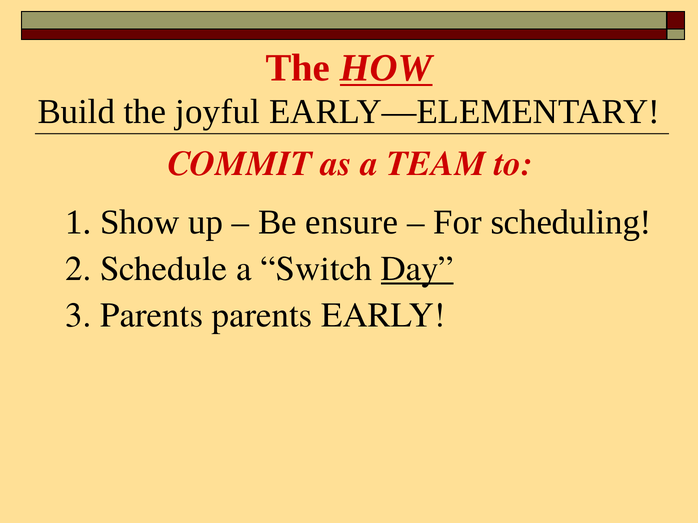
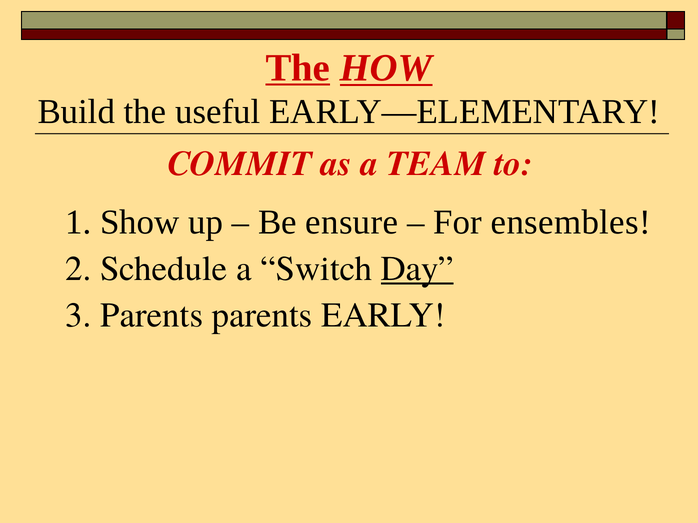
The underline: none -> present (298, 68)
joyful: joyful -> useful (218, 112)
scheduling: scheduling -> ensembles (571, 222)
